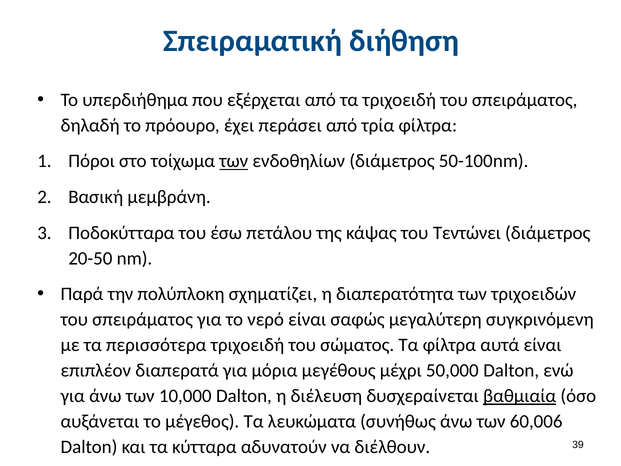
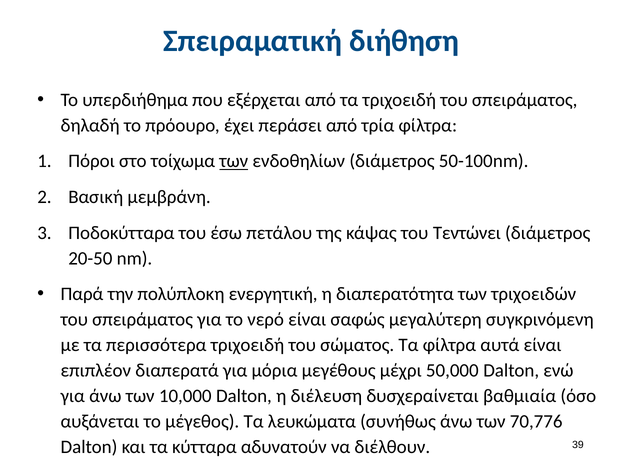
σχηματίζει: σχηματίζει -> ενεργητική (273, 294)
βαθμιαία underline: present -> none (520, 396)
60,006: 60,006 -> 70,776 (536, 421)
